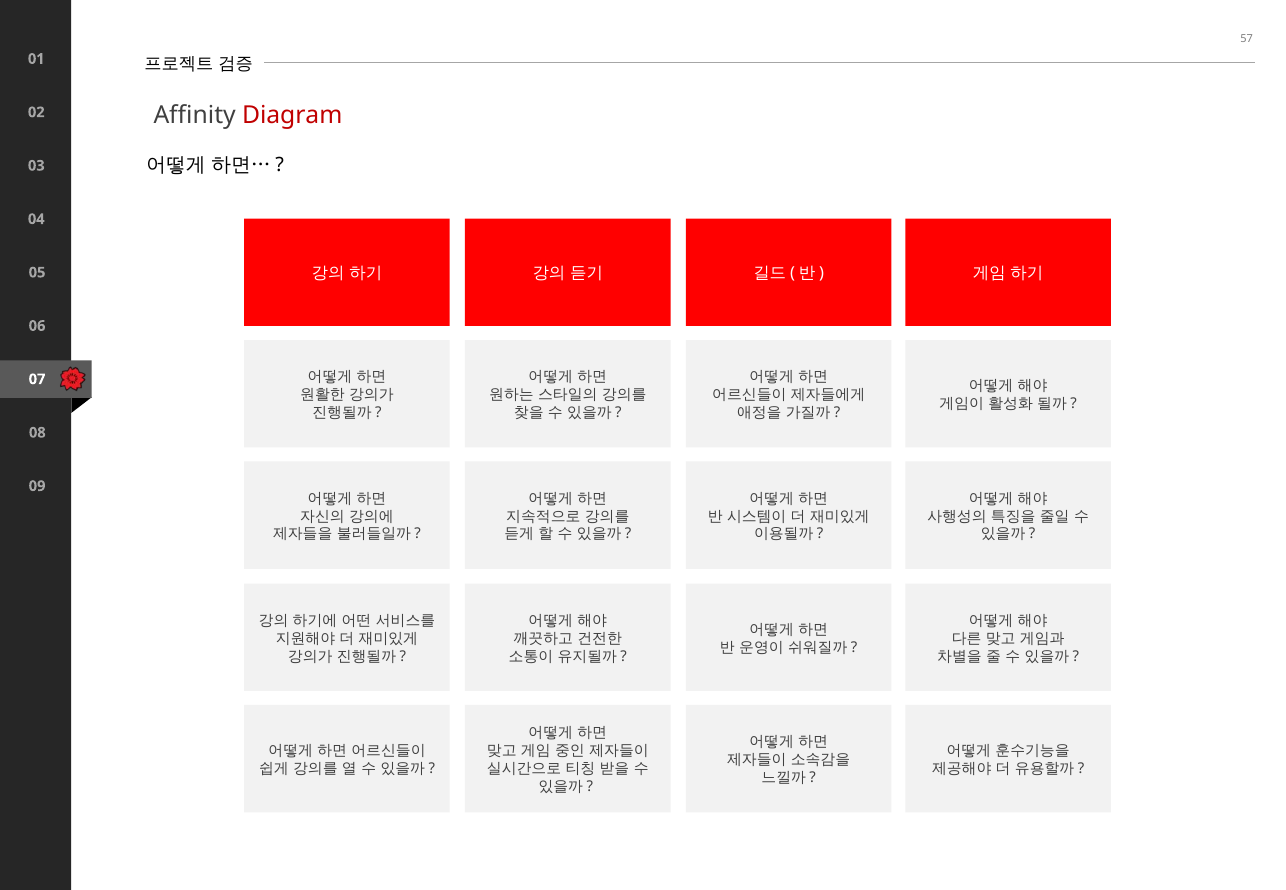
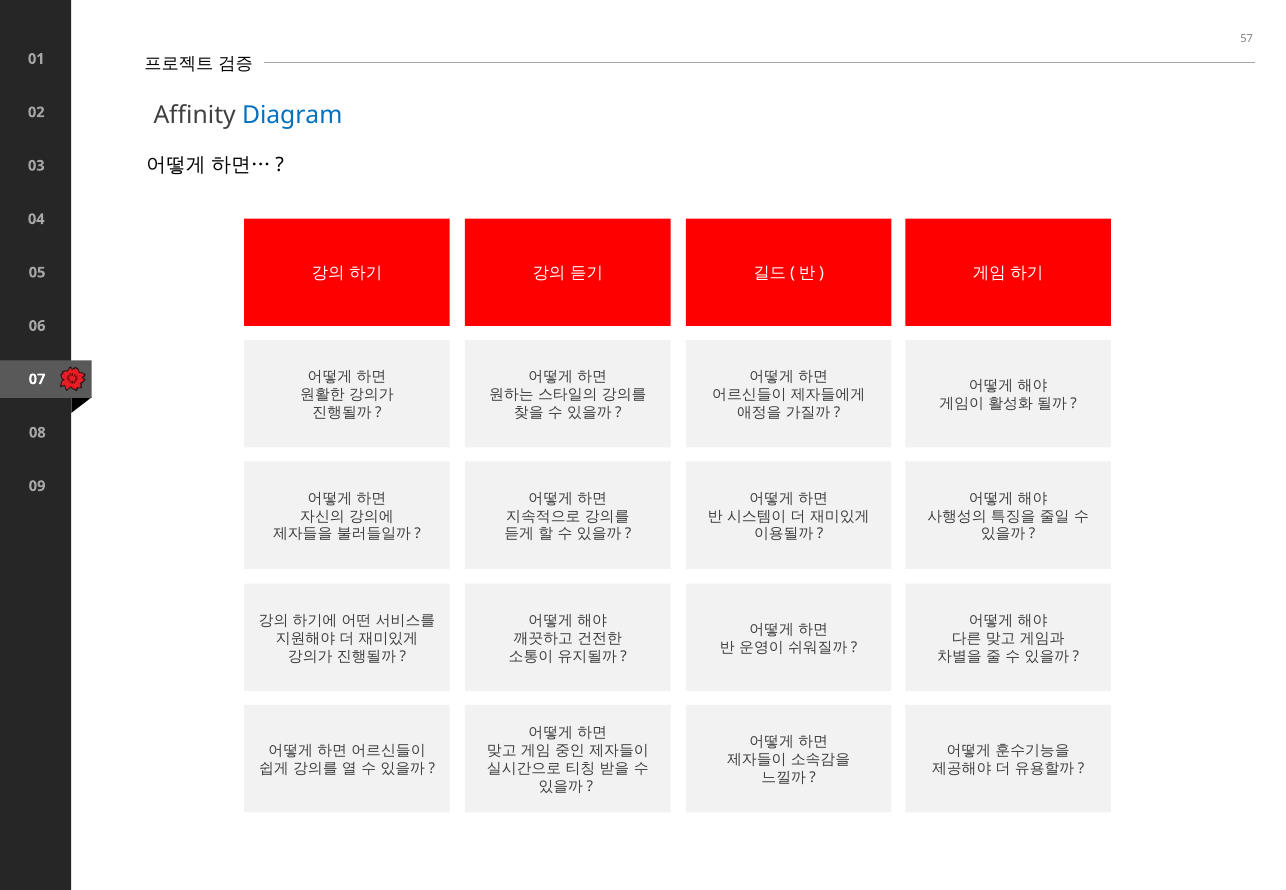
Diagram colour: red -> blue (292, 115)
